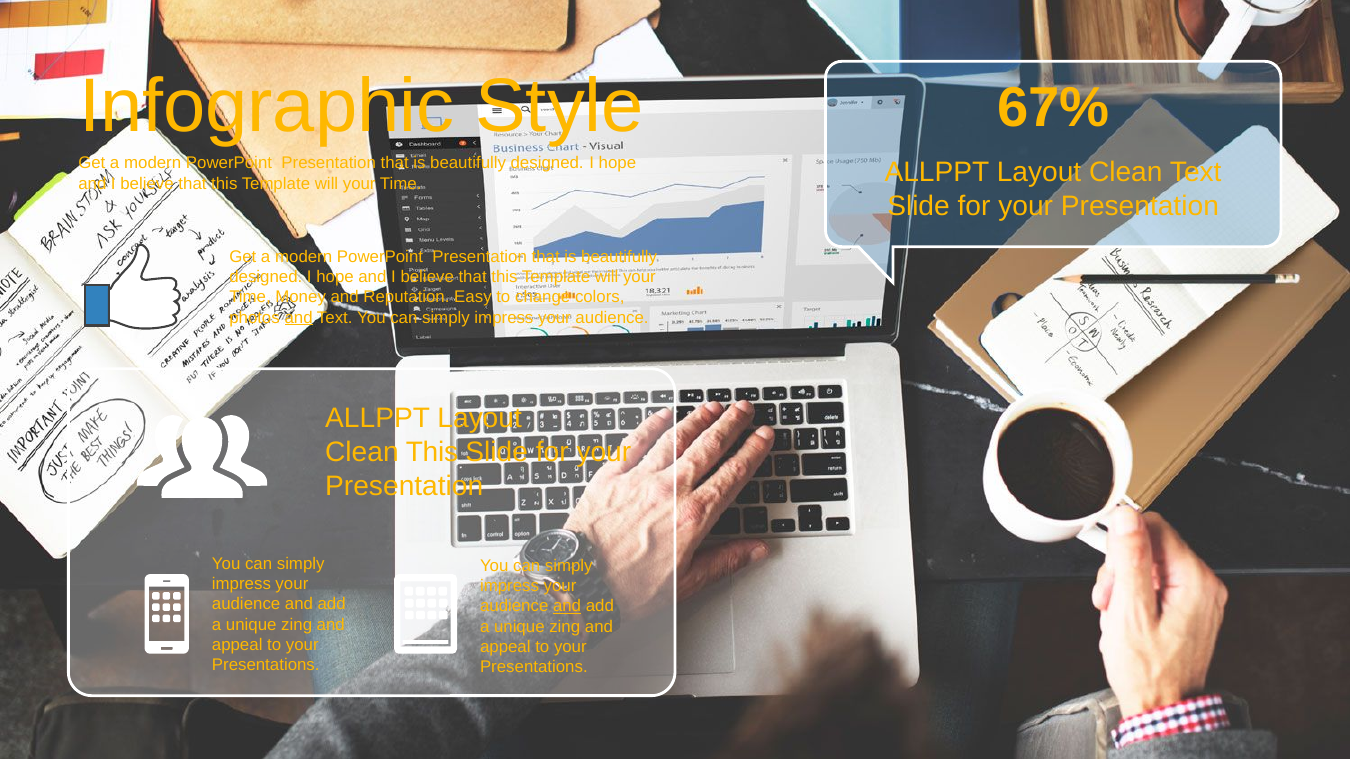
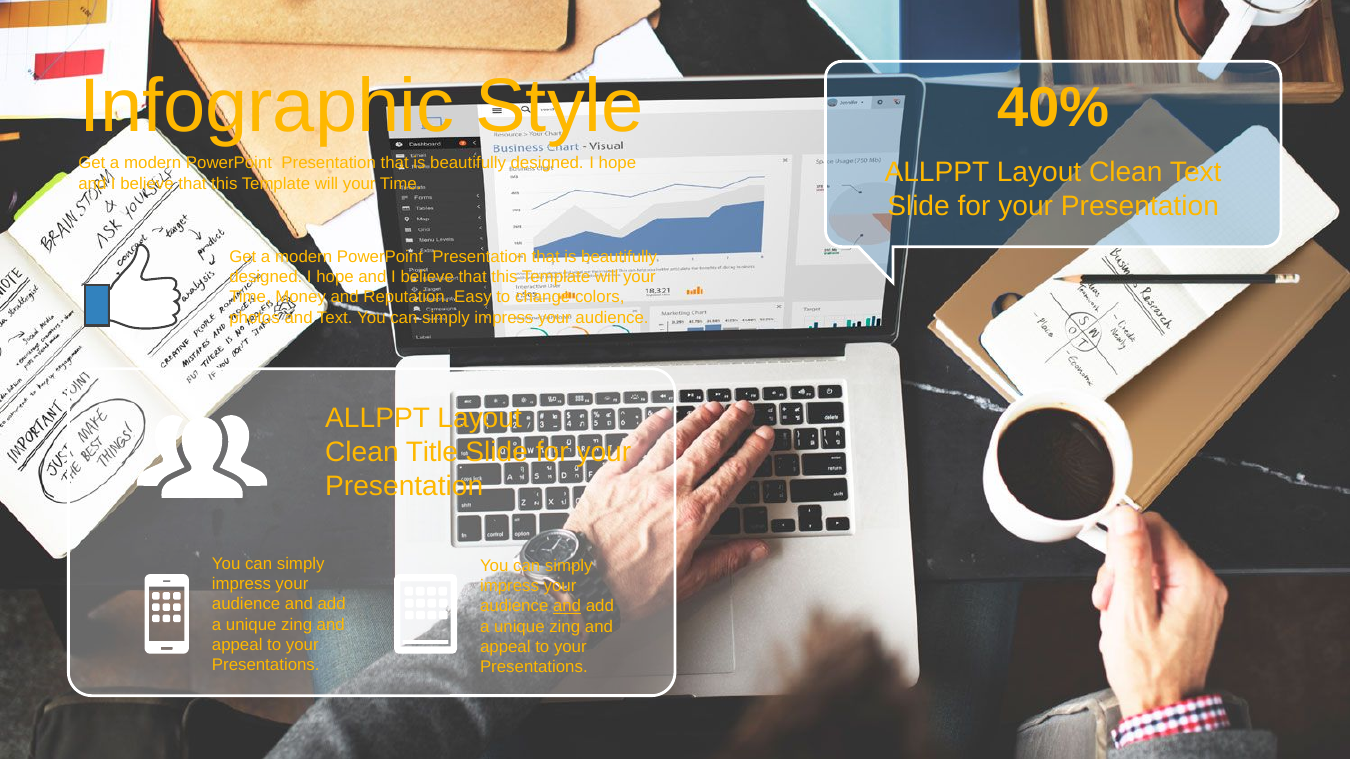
67%: 67% -> 40% (1053, 108)
and underline: present -> none (299, 318)
Clean This: This -> Title (432, 453)
